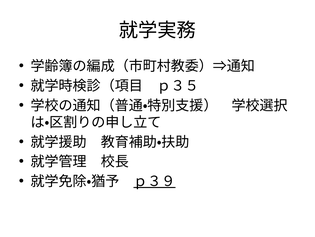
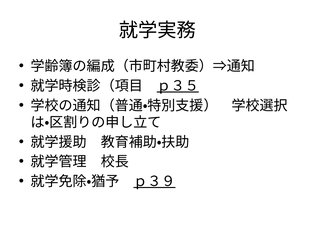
ｐ３５ underline: none -> present (178, 86)
